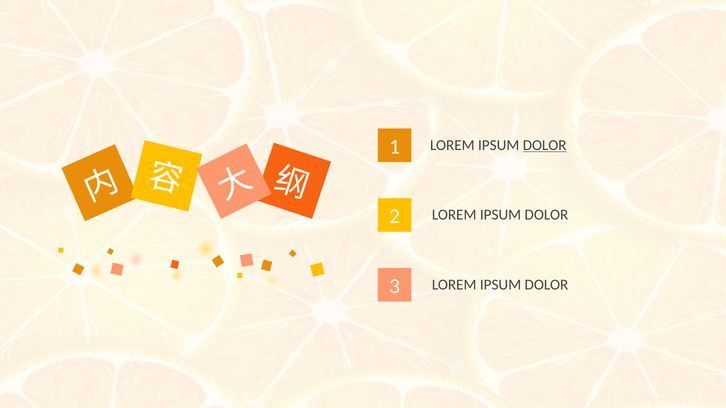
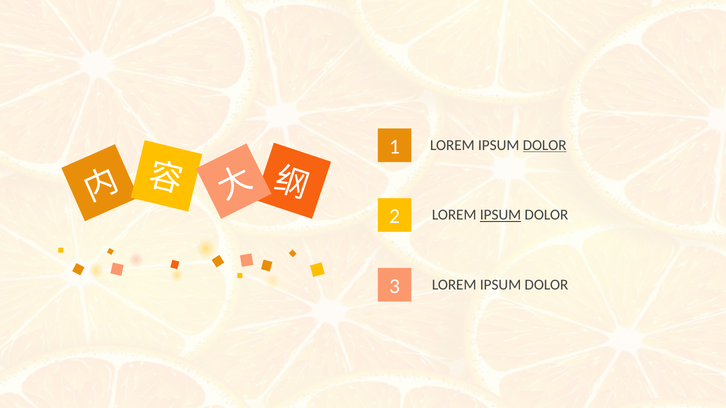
IPSUM underline: none -> present (501, 215)
